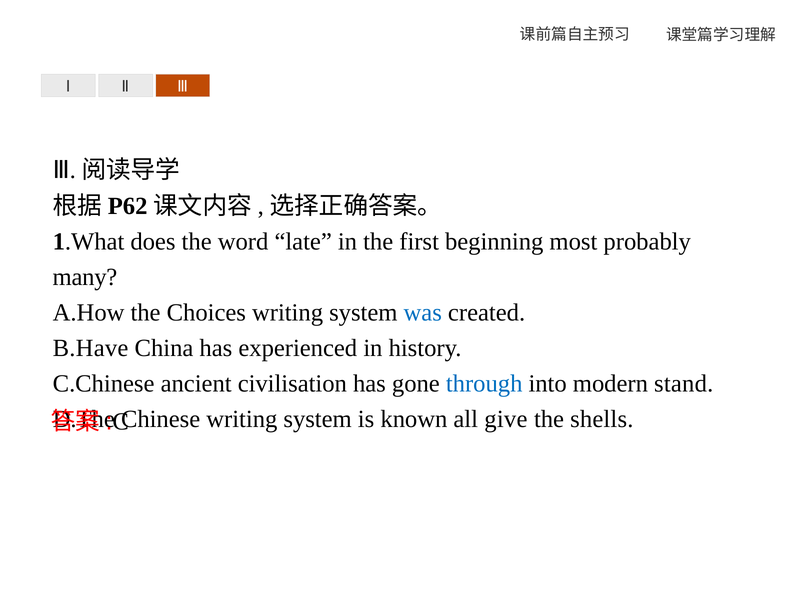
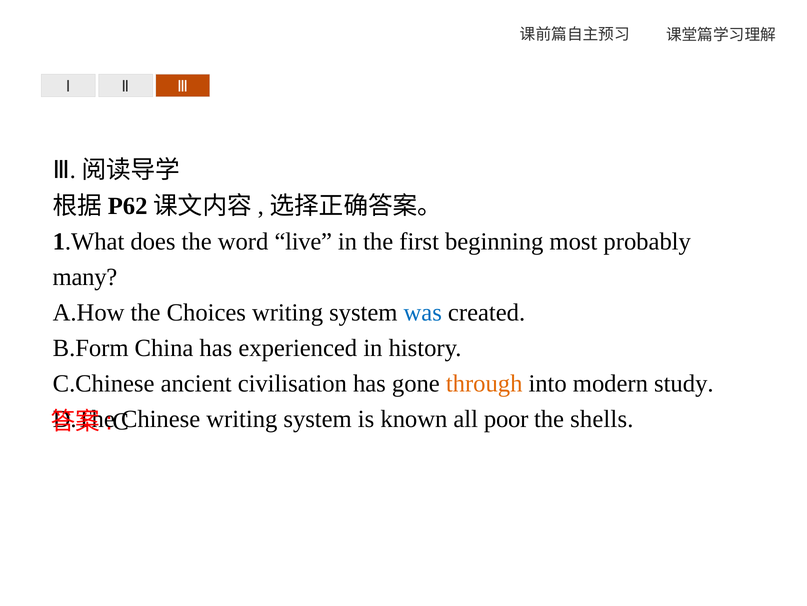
late: late -> live (303, 241)
B.Have: B.Have -> B.Form (91, 348)
through colour: blue -> orange (484, 383)
stand: stand -> study (684, 383)
give: give -> poor (506, 419)
